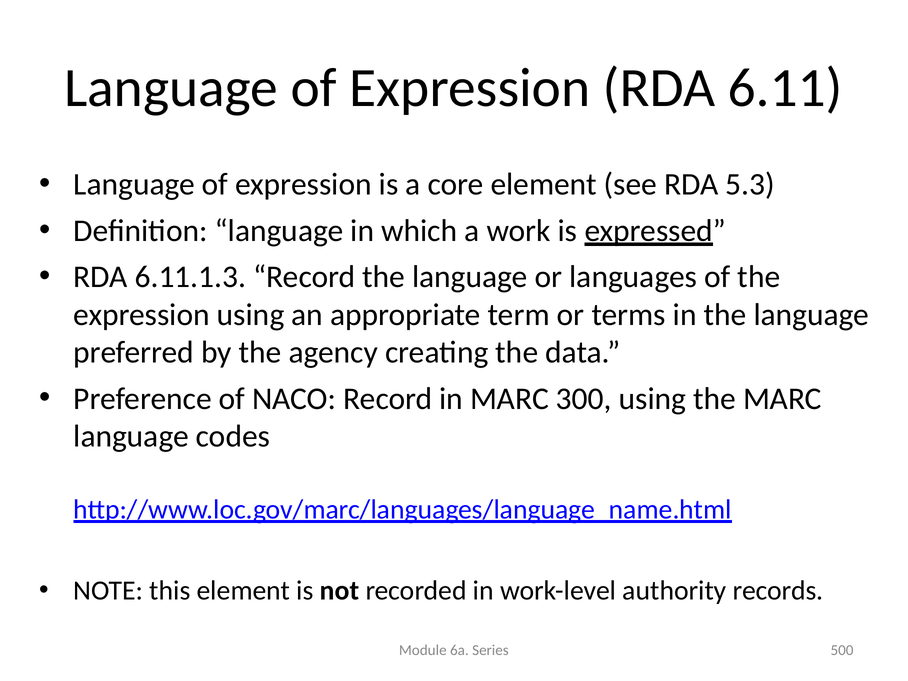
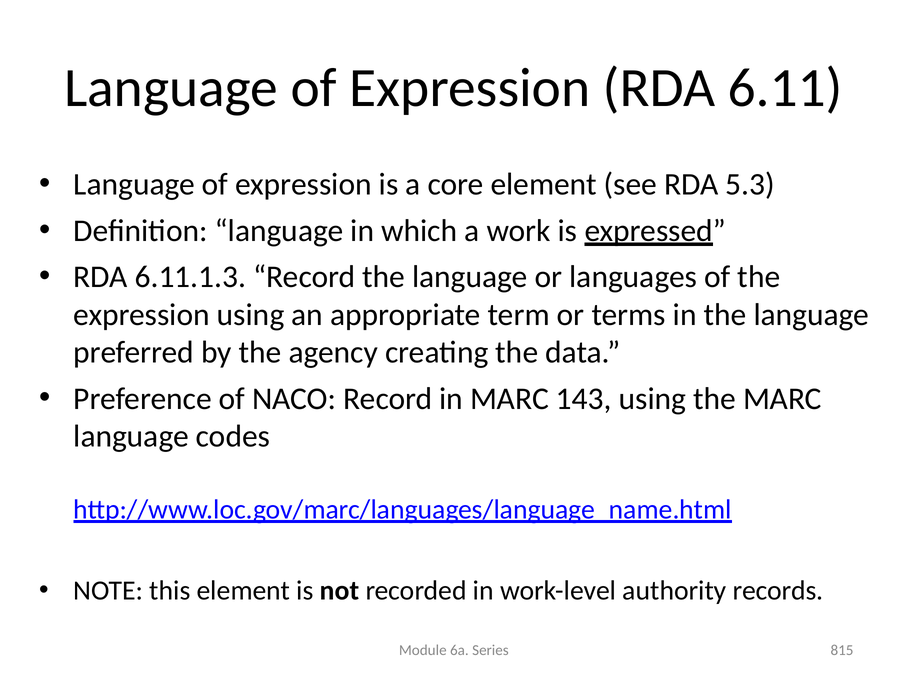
300: 300 -> 143 (584, 399)
500: 500 -> 815 (842, 650)
